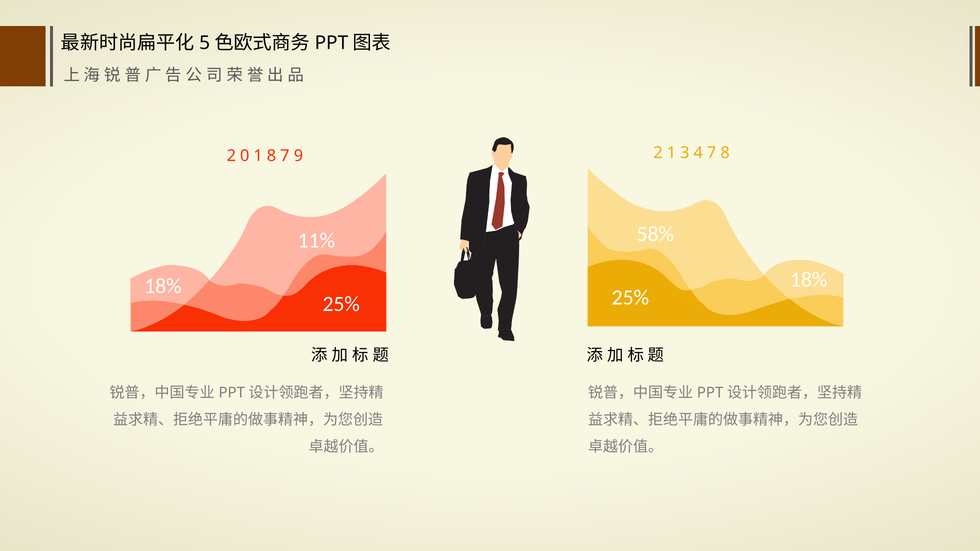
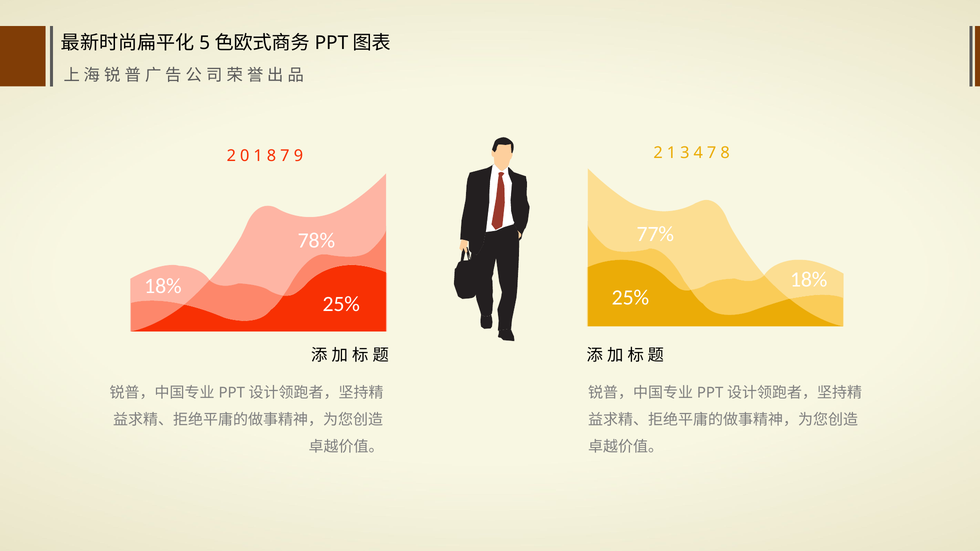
58%: 58% -> 77% (655, 234)
11%: 11% -> 78% (316, 241)
